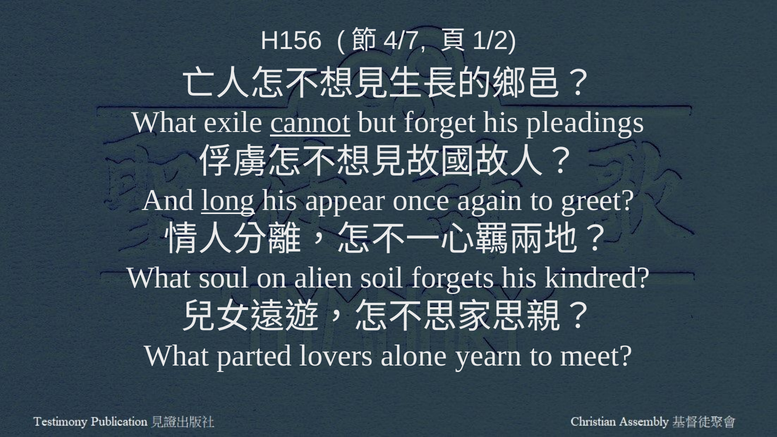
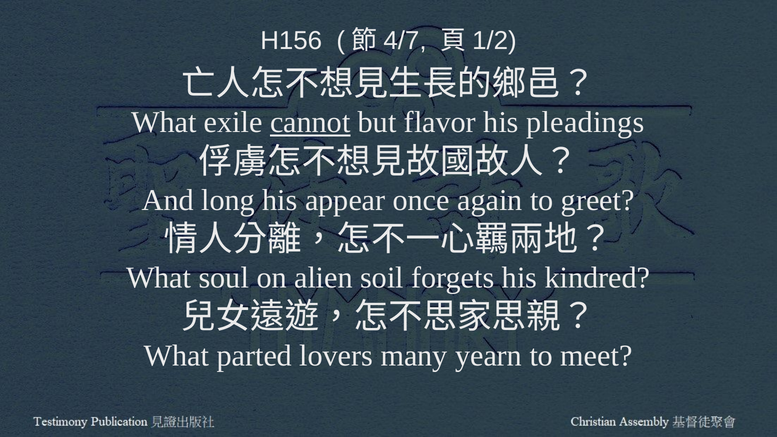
forget: forget -> flavor (440, 122)
long underline: present -> none (228, 200)
alone: alone -> many (414, 356)
